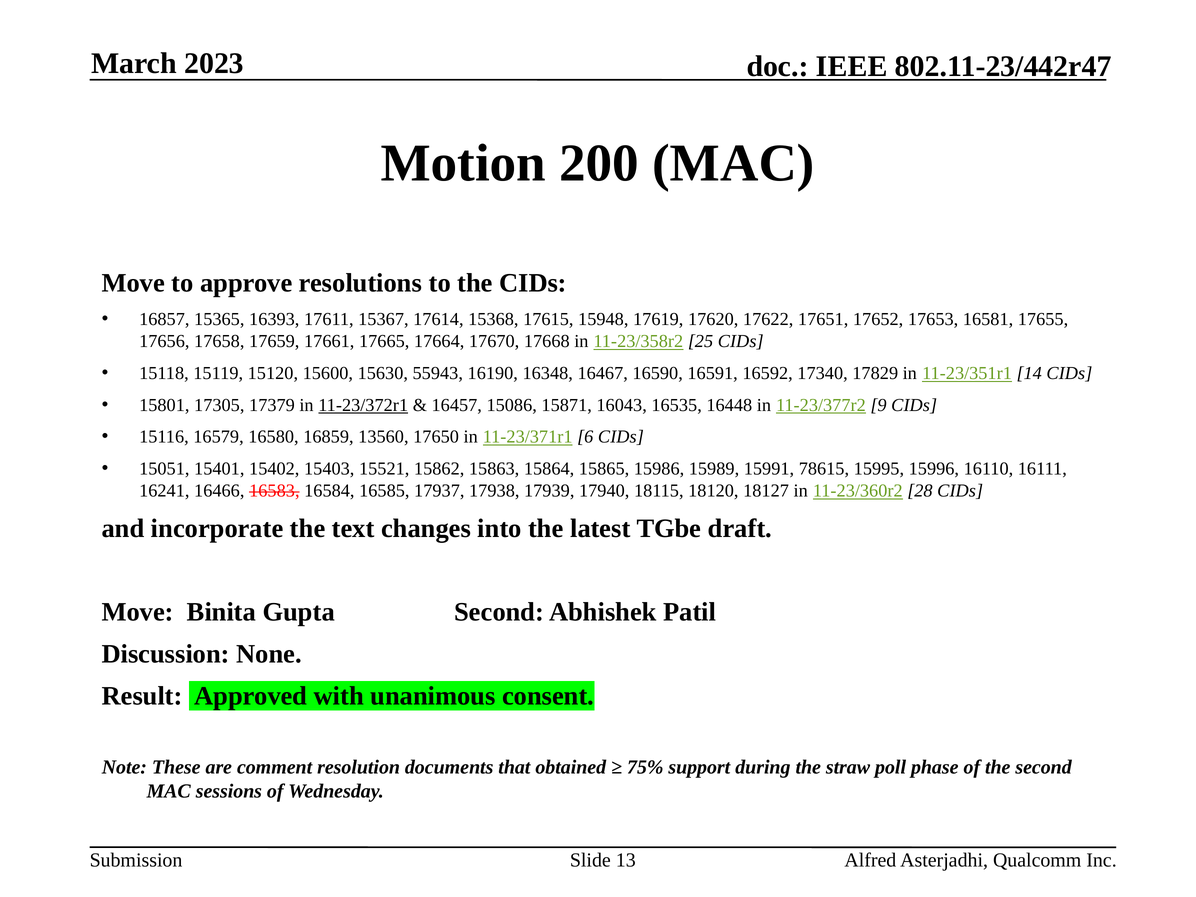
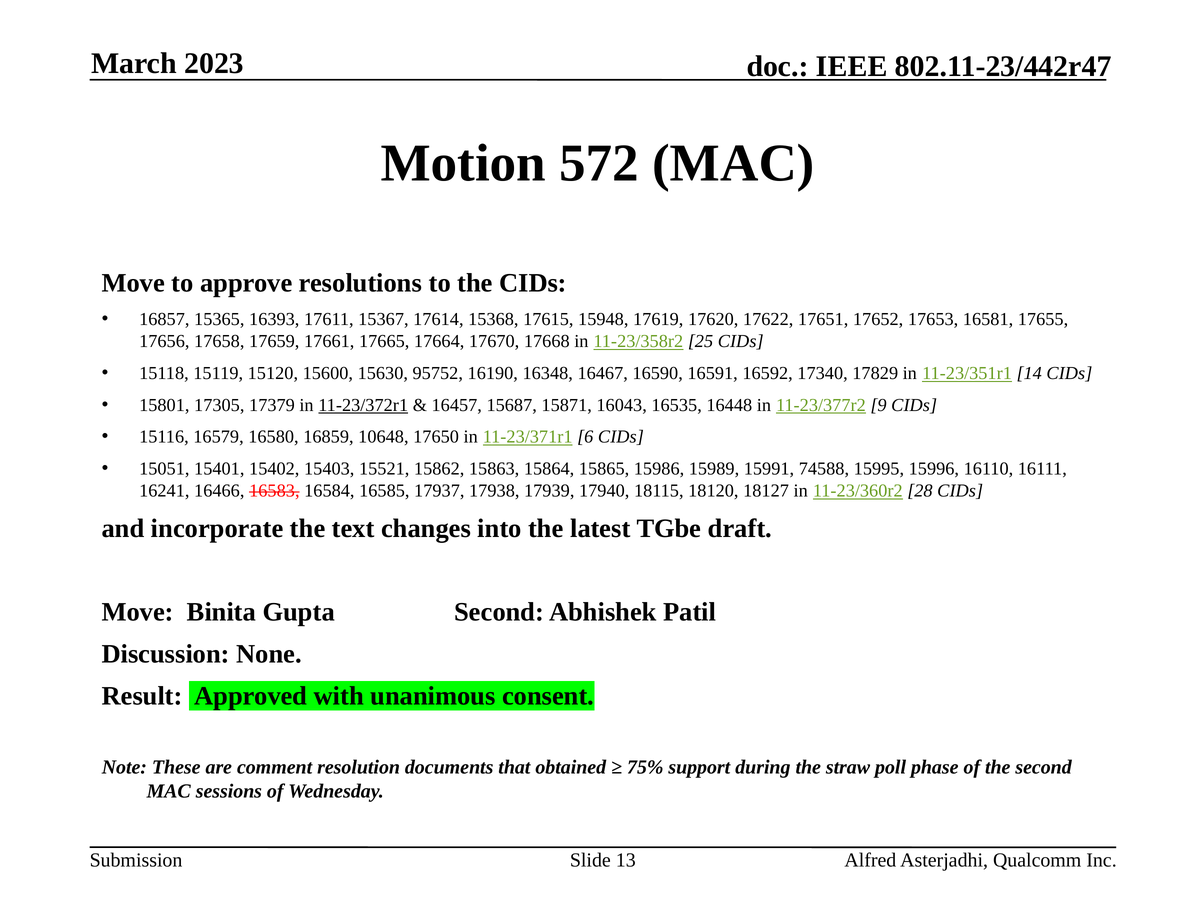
200: 200 -> 572 (599, 163)
55943: 55943 -> 95752 (438, 373)
15086: 15086 -> 15687 (512, 405)
13560: 13560 -> 10648 (383, 437)
78615: 78615 -> 74588 (824, 469)
